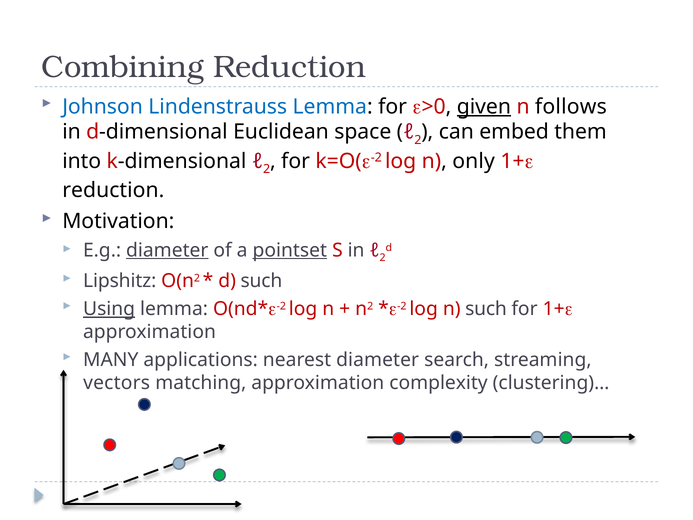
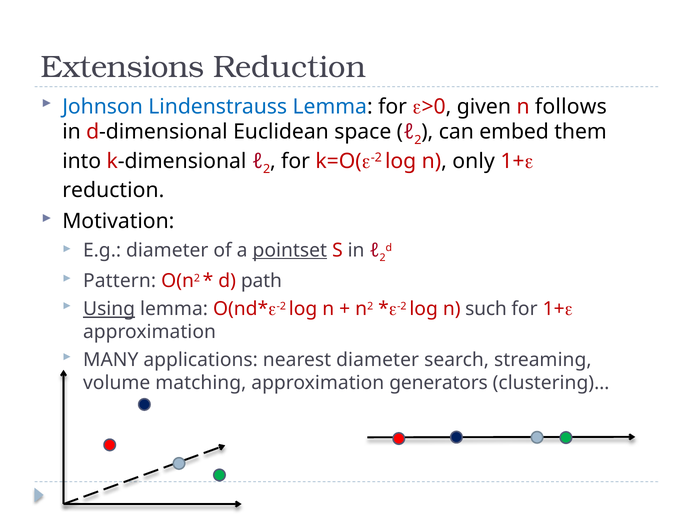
Combining: Combining -> Extensions (123, 67)
given underline: present -> none (484, 107)
diameter underline: present -> none (167, 250)
Lipshitz: Lipshitz -> Pattern (120, 281)
d such: such -> path (261, 281)
vectors: vectors -> volume (117, 383)
complexity: complexity -> generators (439, 383)
